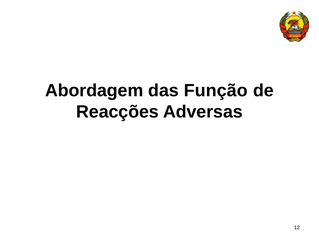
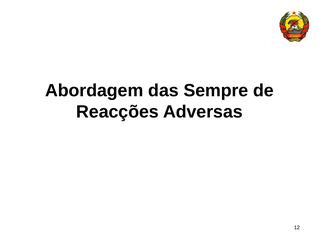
Função: Função -> Sempre (216, 91)
